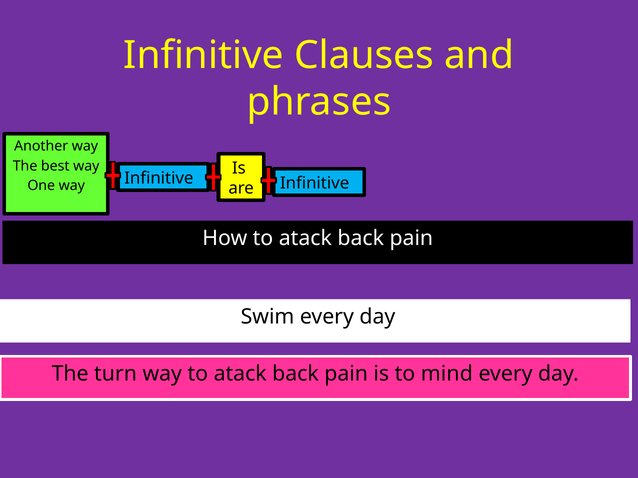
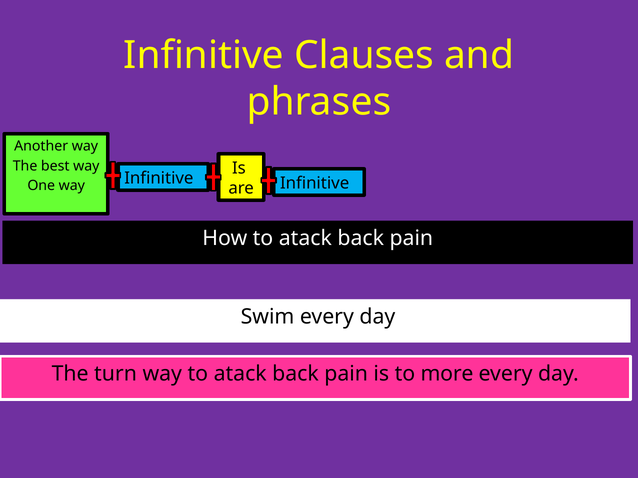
mind: mind -> more (447, 374)
